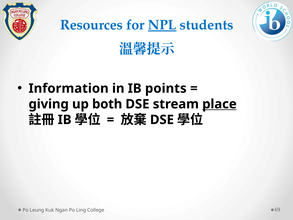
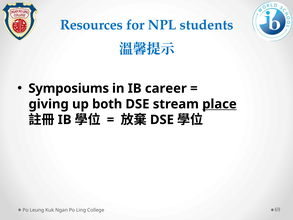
NPL underline: present -> none (162, 25)
Information: Information -> Symposiums (69, 88)
points: points -> career (166, 88)
